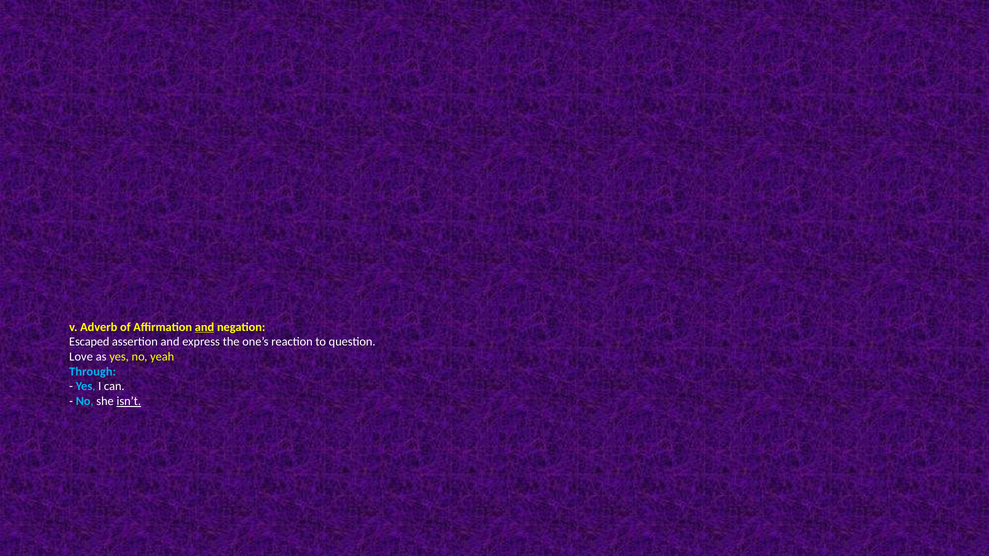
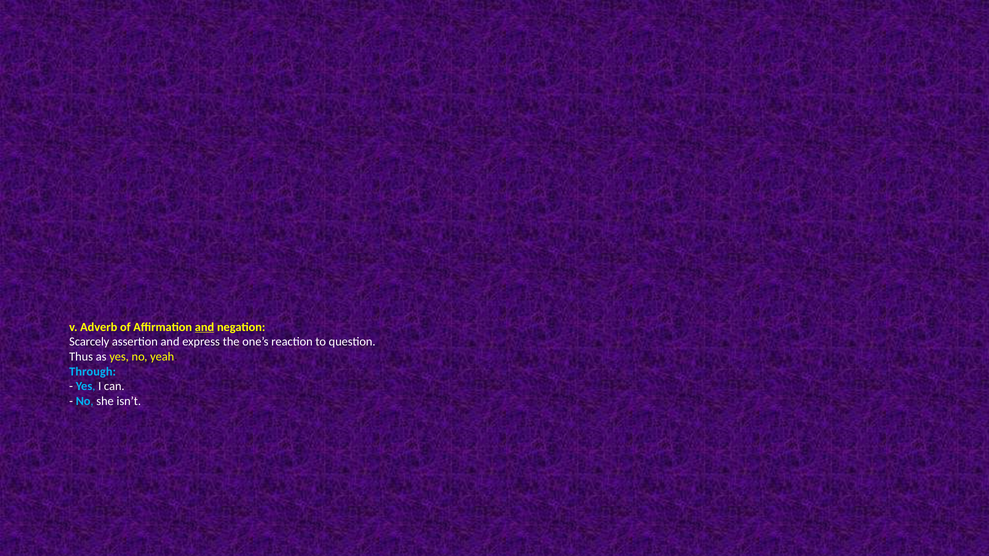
Escaped: Escaped -> Scarcely (89, 342)
Love: Love -> Thus (81, 357)
isn’t underline: present -> none (129, 401)
